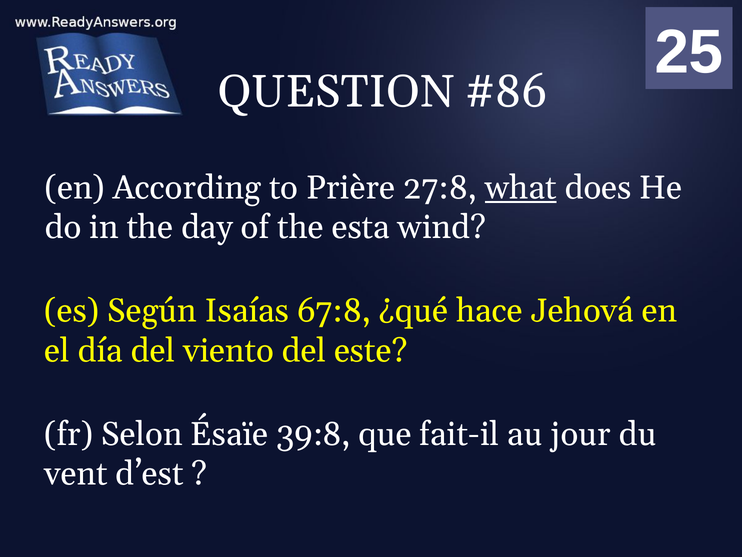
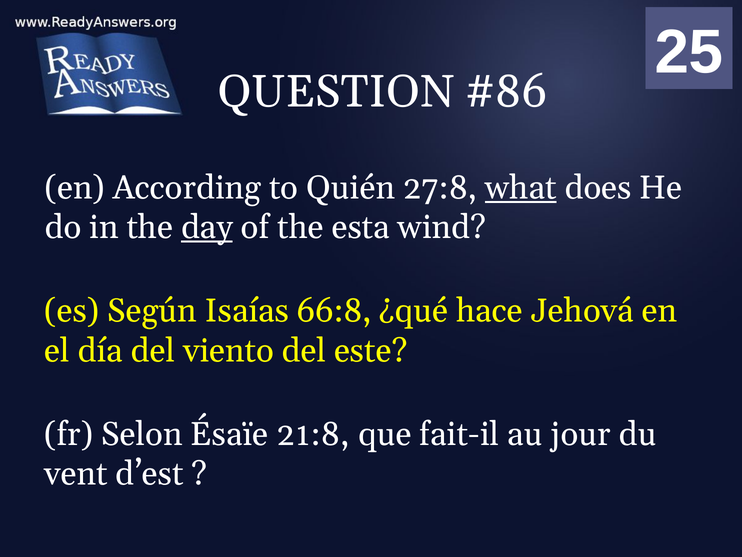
Prière: Prière -> Quién (351, 188)
day underline: none -> present (207, 227)
67:8: 67:8 -> 66:8 (334, 311)
39:8: 39:8 -> 21:8 (313, 434)
